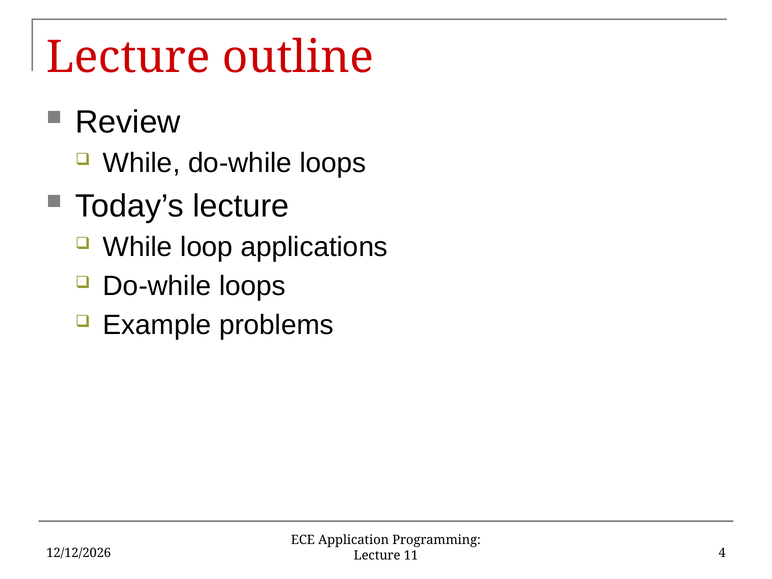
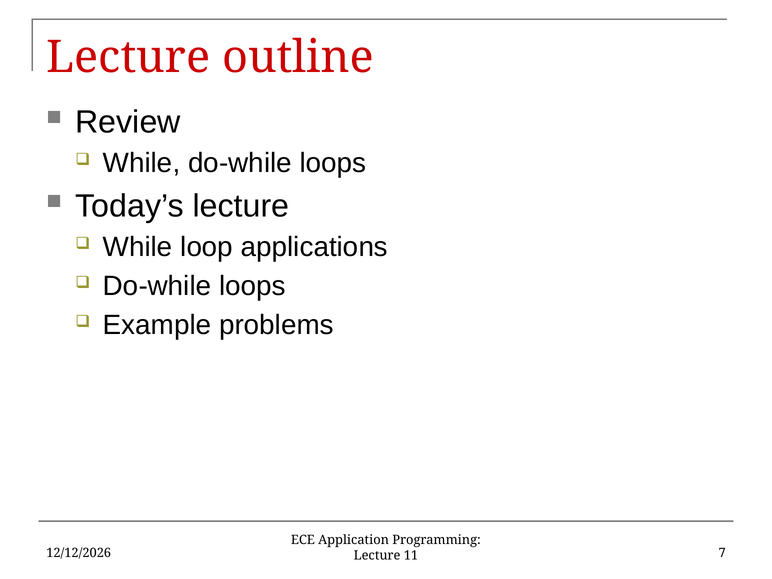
4: 4 -> 7 (722, 553)
